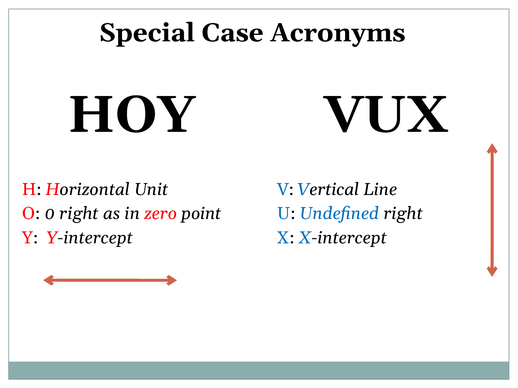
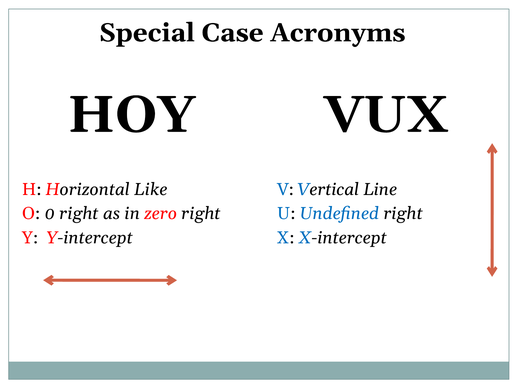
Unit: Unit -> Like (151, 190)
zero point: point -> right (201, 214)
